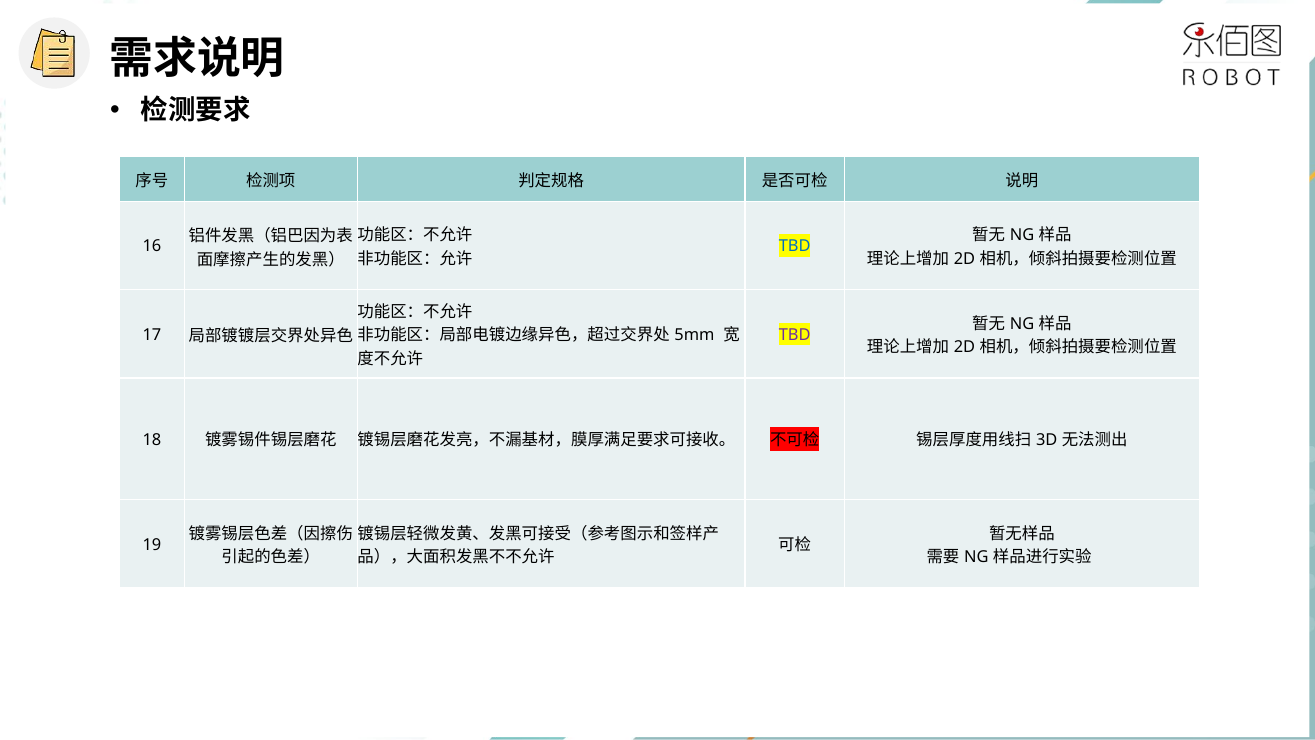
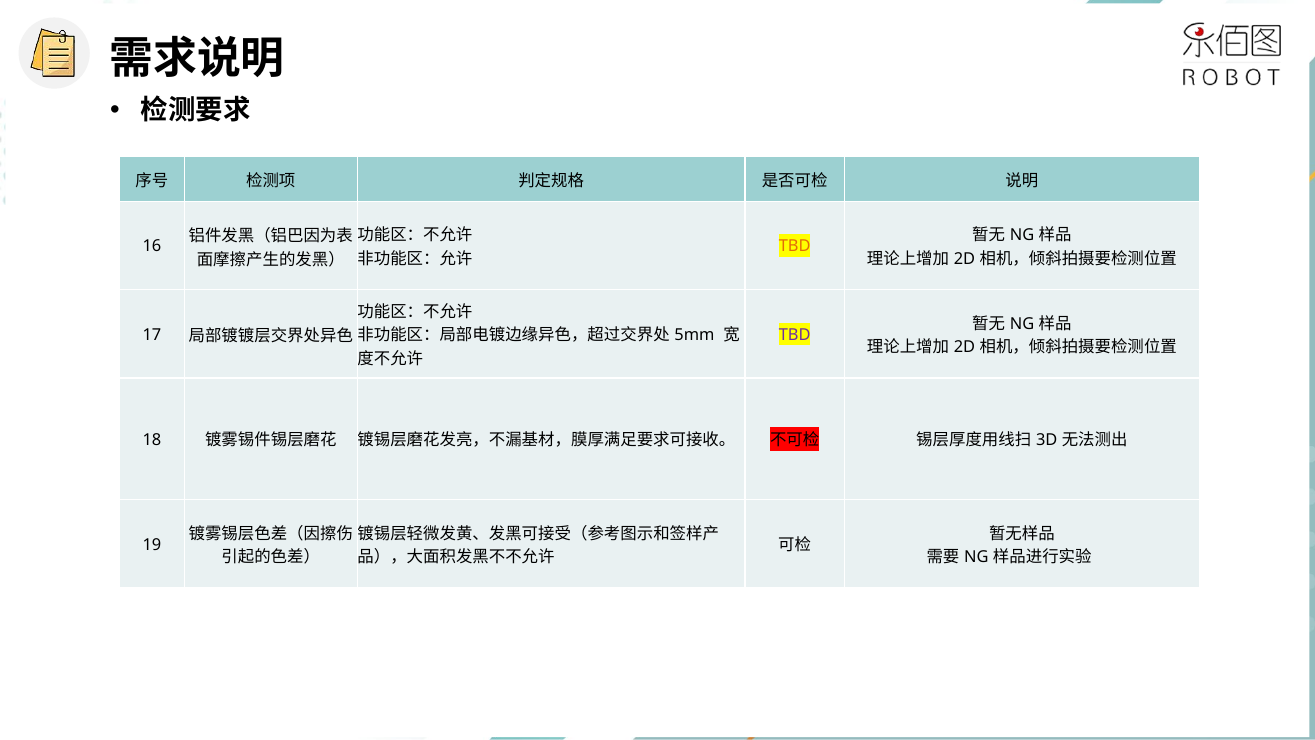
TBD colour: blue -> orange (795, 246)
